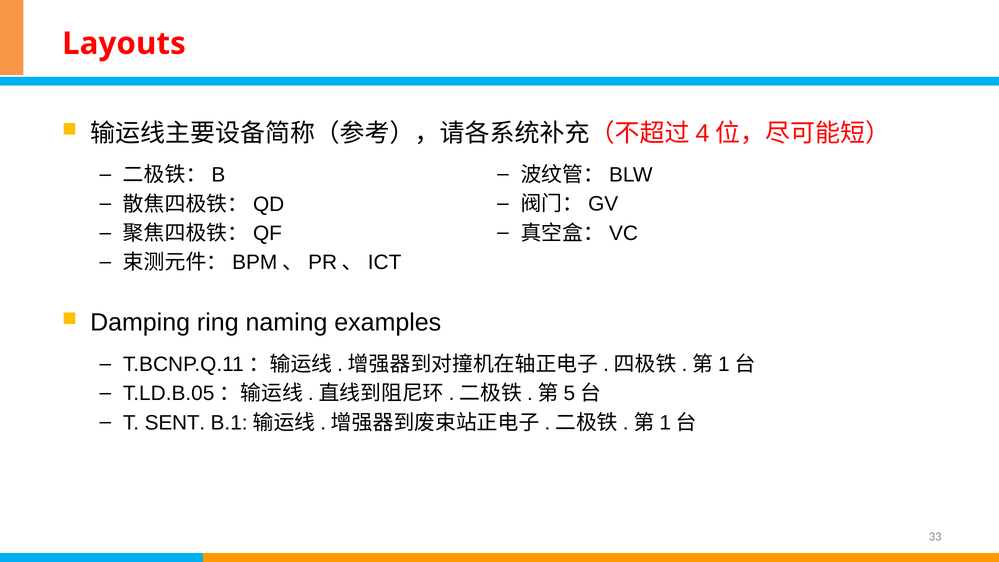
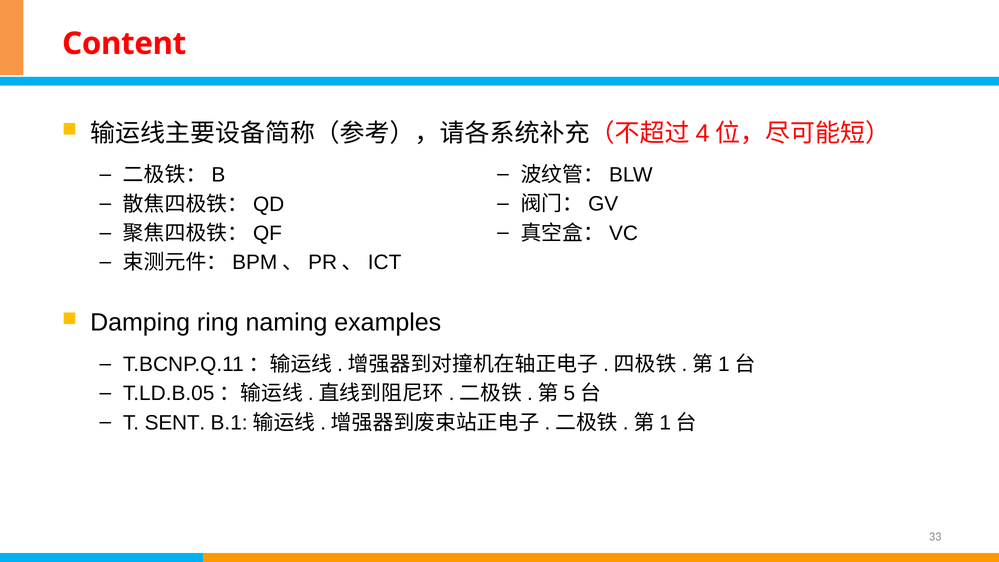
Layouts: Layouts -> Content (124, 44)
